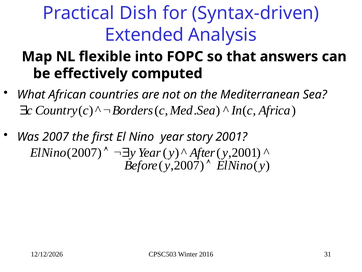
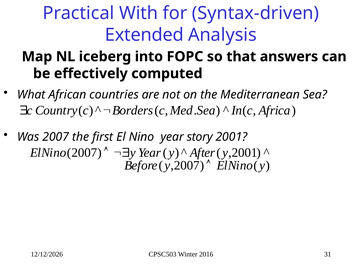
Dish: Dish -> With (139, 13)
flexible: flexible -> iceberg (105, 56)
